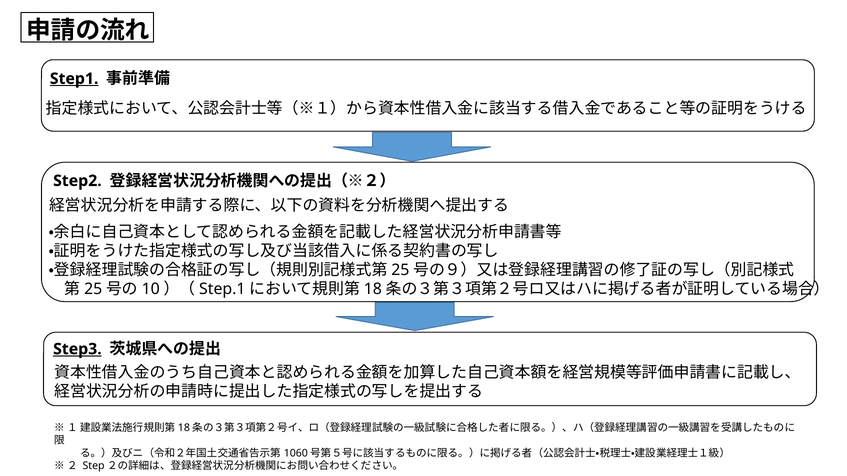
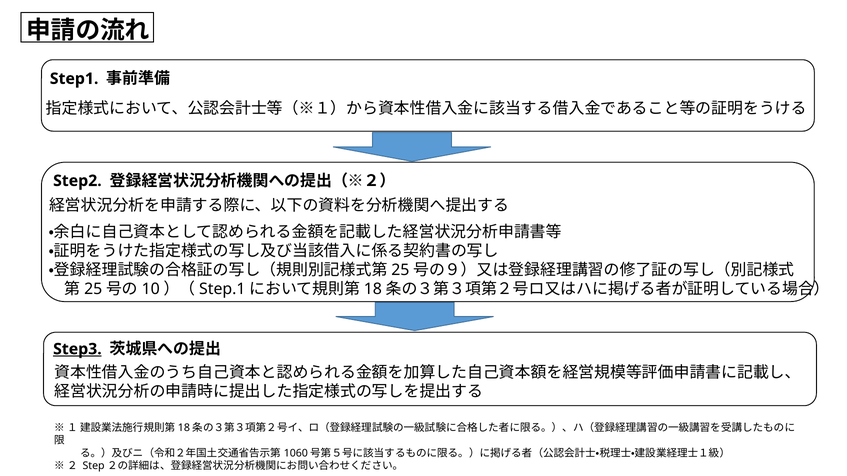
Step1 underline: present -> none (74, 79)
